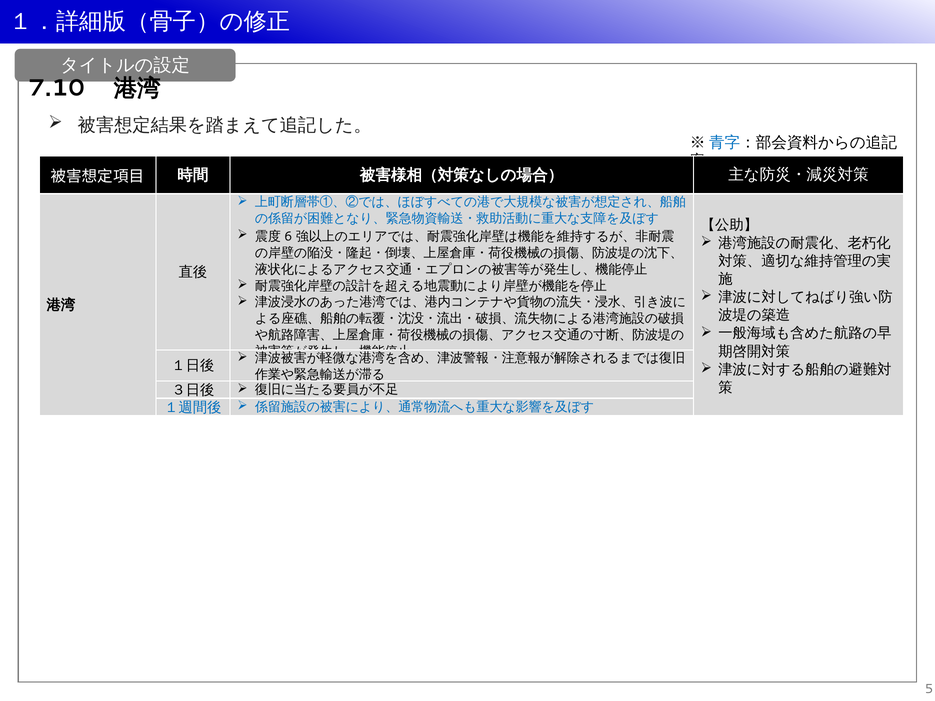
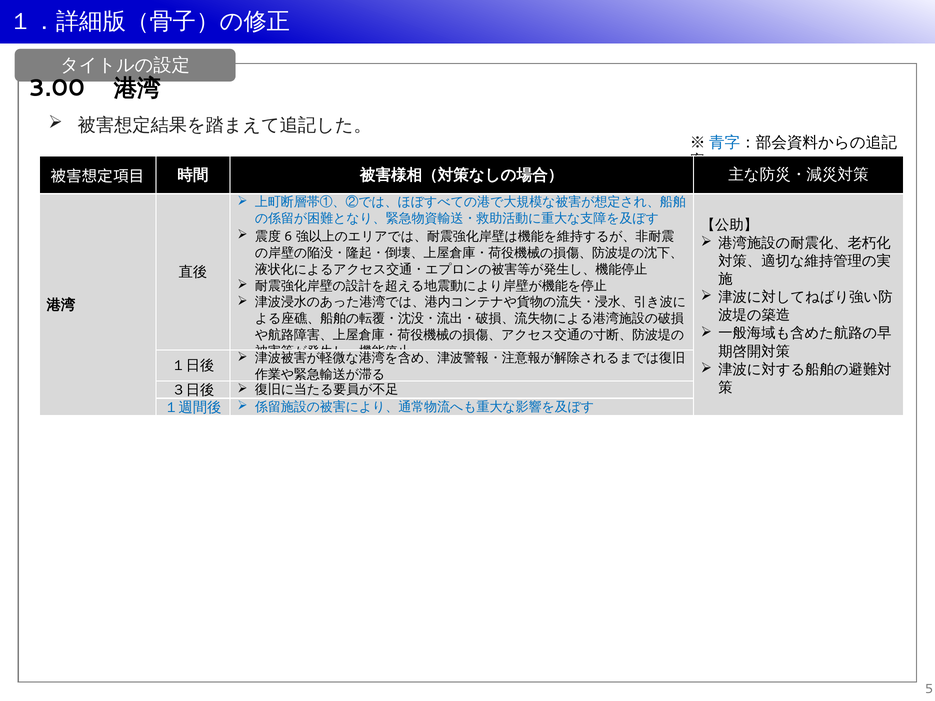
7.10: 7.10 -> 3.00 (57, 88)
